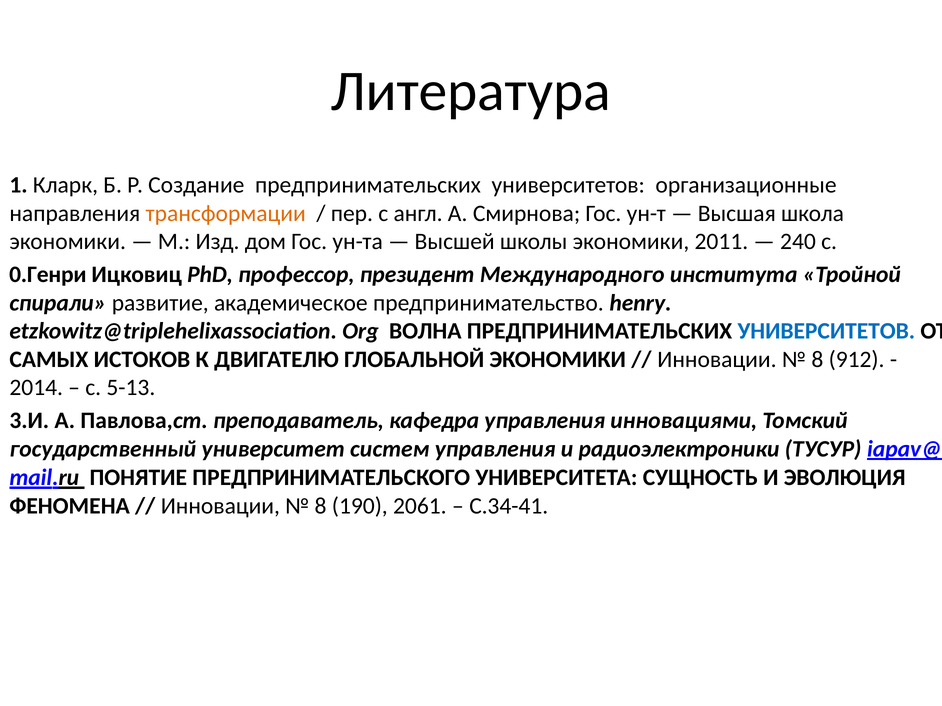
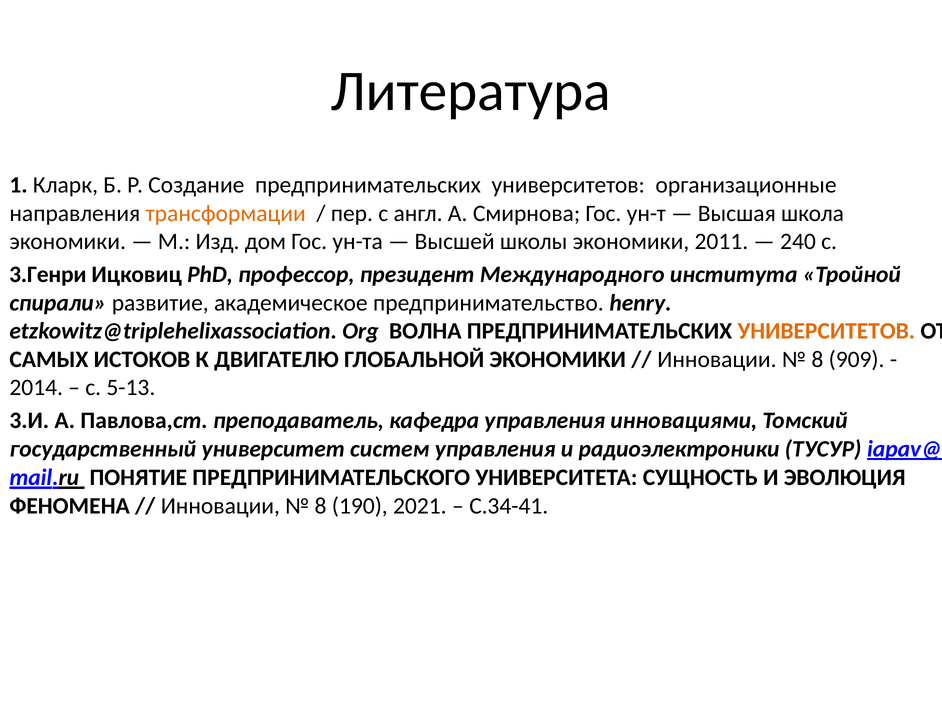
0.Генри: 0.Генри -> 3.Генри (48, 275)
УНИВЕРСИТЕТОВ colour: blue -> orange (826, 331)
912: 912 -> 909 (857, 360)
2061: 2061 -> 2021 (420, 507)
